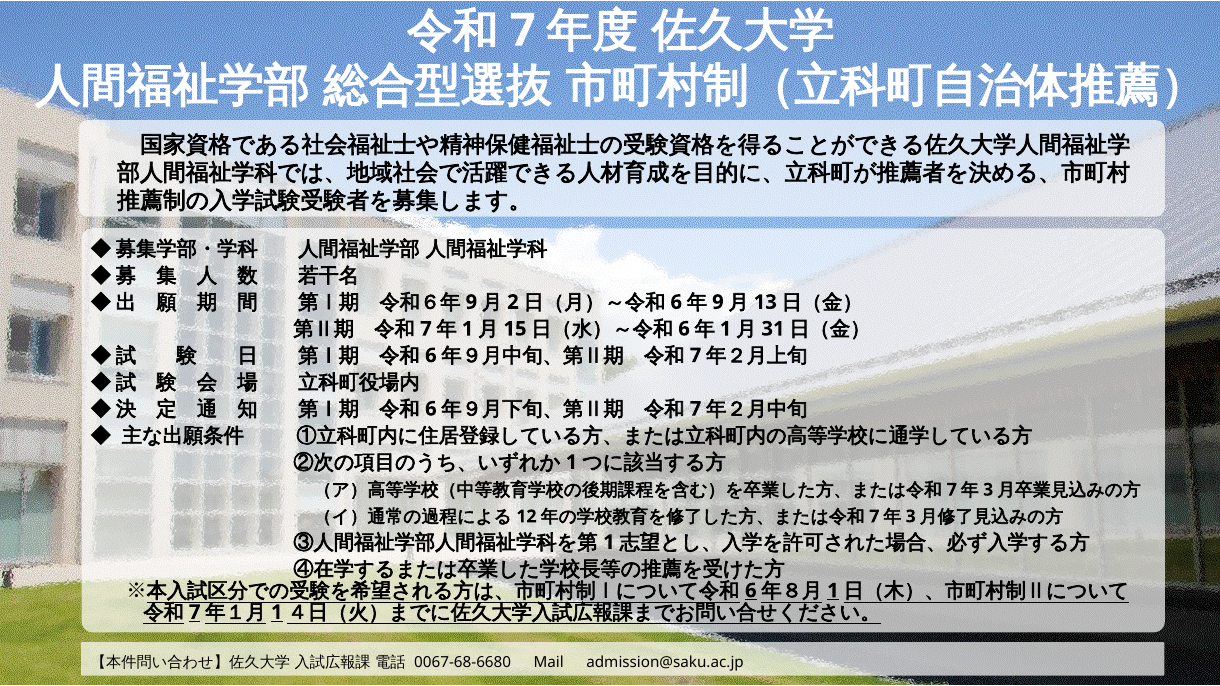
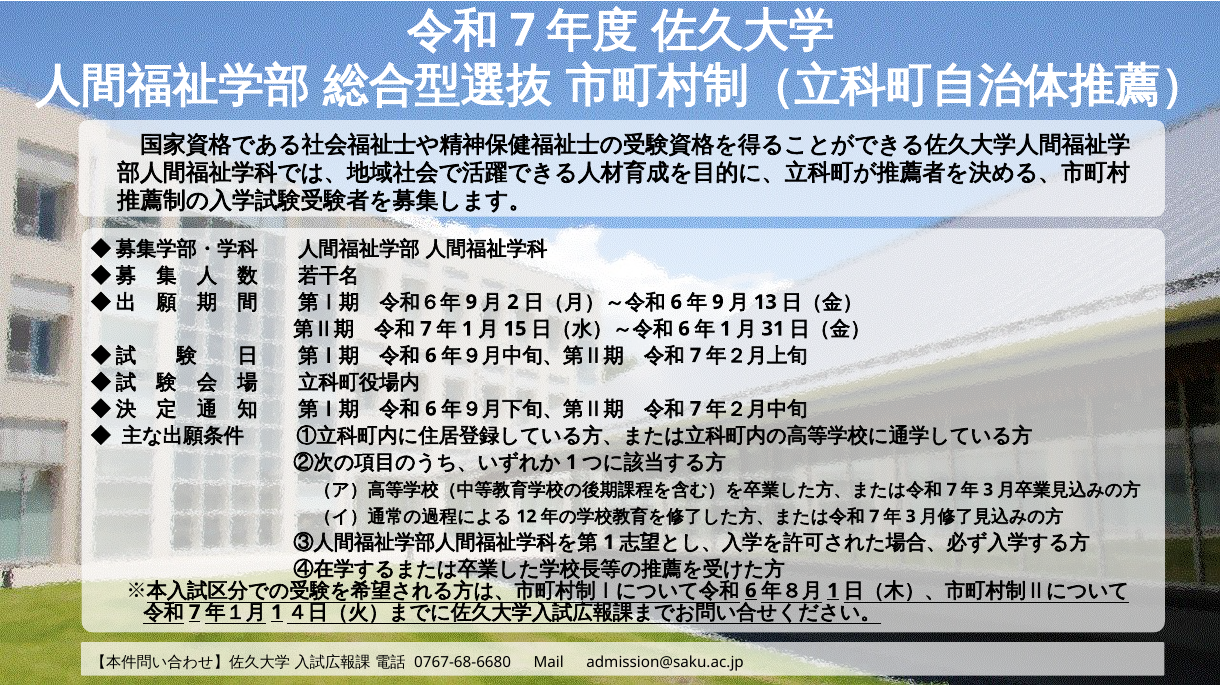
0067-68-6680: 0067-68-6680 -> 0767-68-6680 (463, 663)
